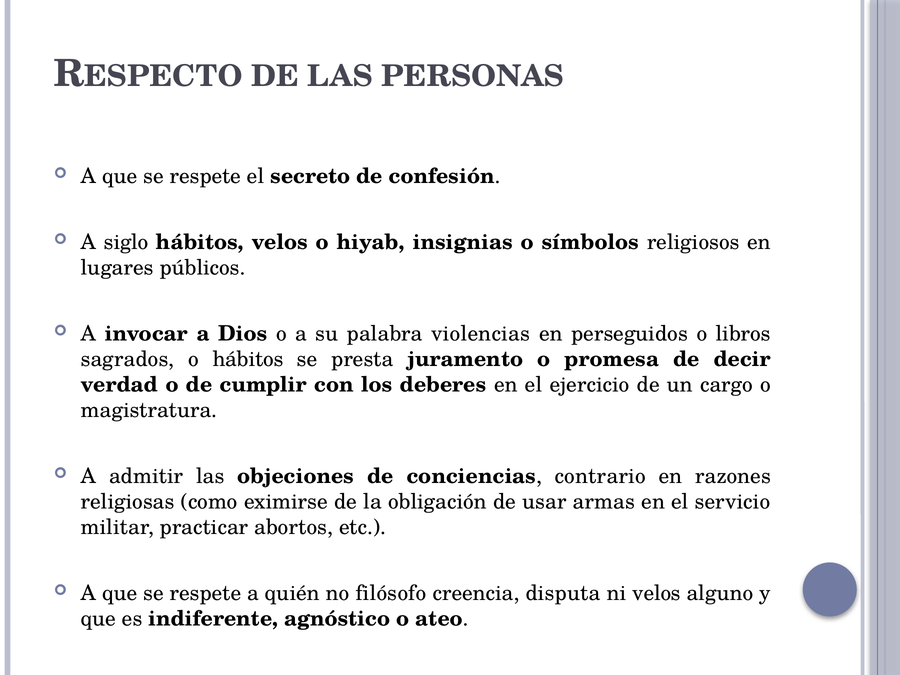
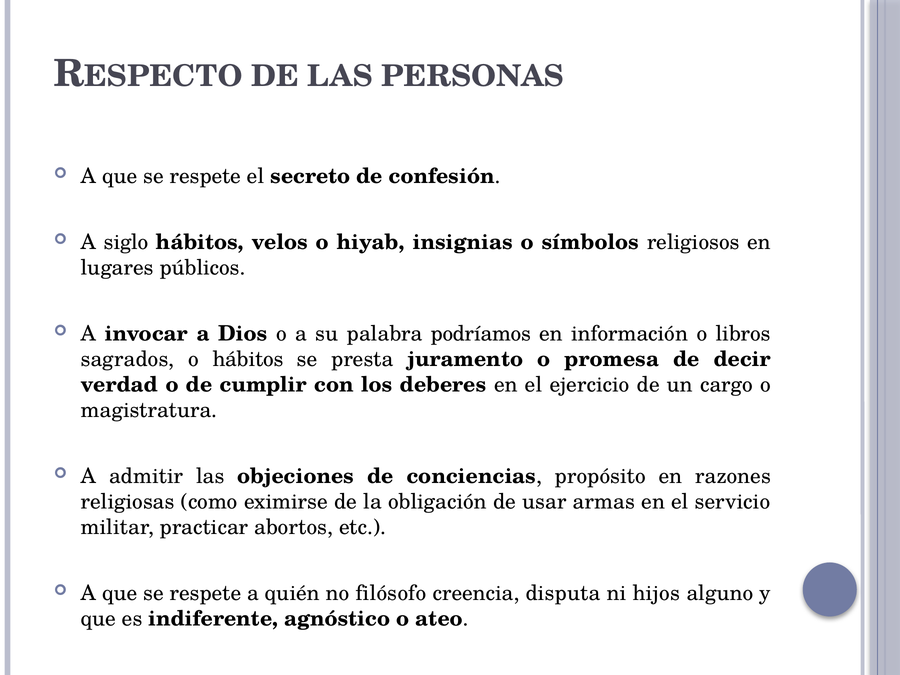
violencias: violencias -> podríamos (481, 334)
perseguidos: perseguidos -> información (630, 334)
contrario: contrario -> propósito (600, 476)
ni velos: velos -> hijos (656, 593)
